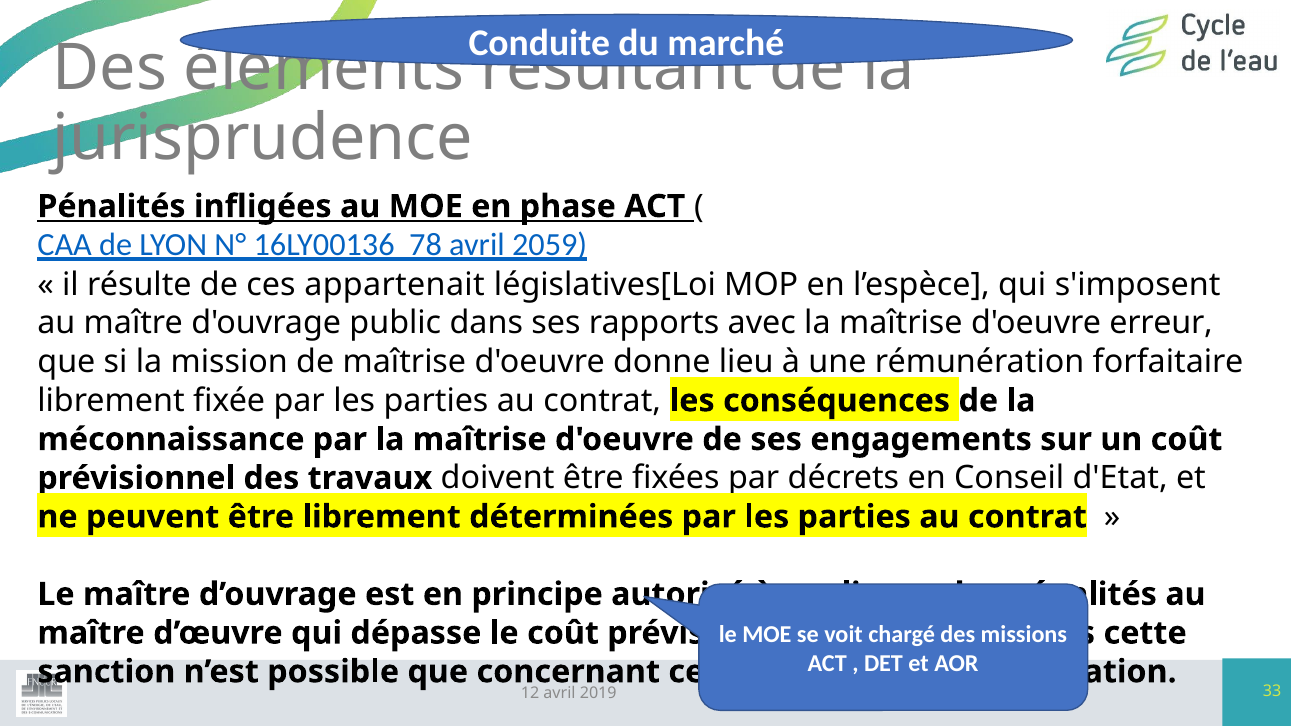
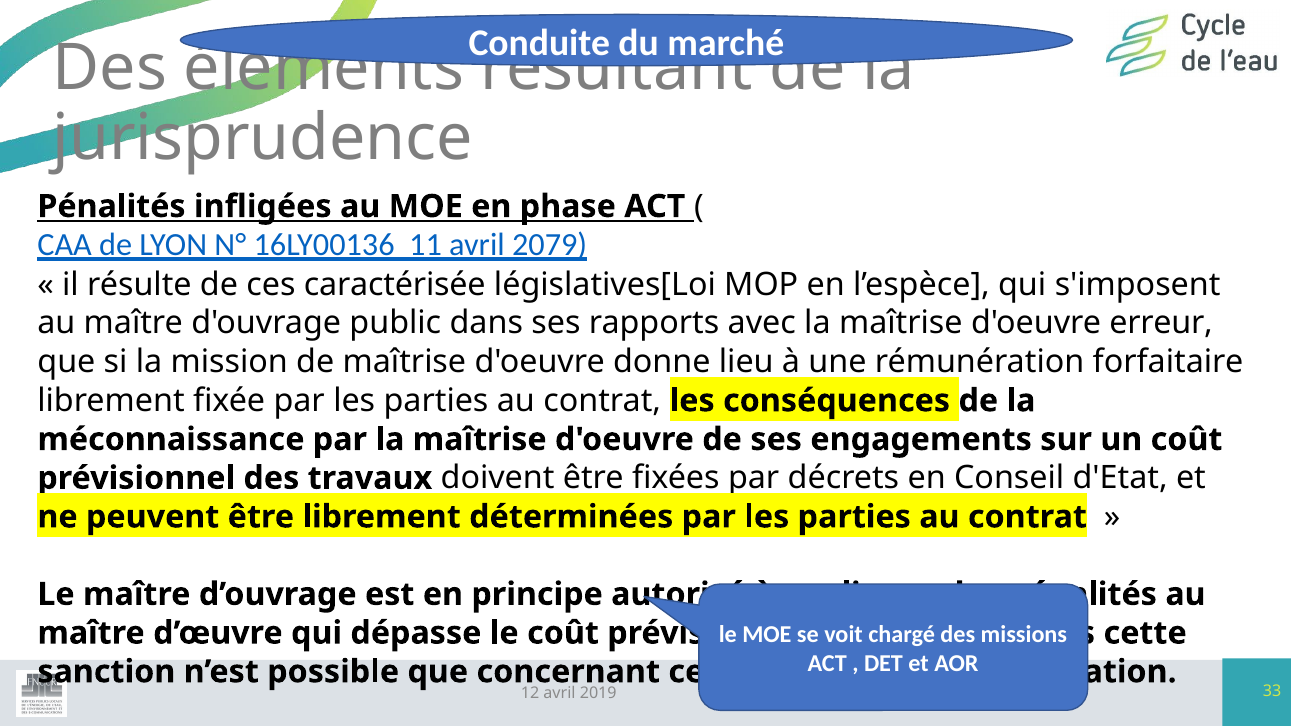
78: 78 -> 11 (426, 245)
2059: 2059 -> 2079 (550, 245)
appartenait: appartenait -> caractérisée (395, 285)
